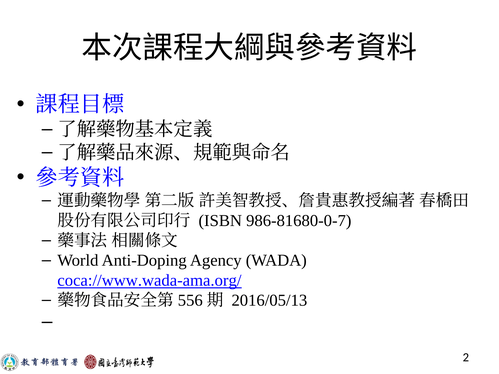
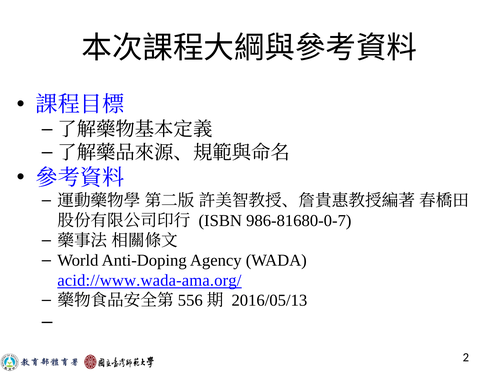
coca://www.wada-ama.org/: coca://www.wada-ama.org/ -> acid://www.wada-ama.org/ (149, 281)
